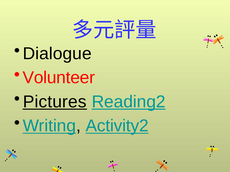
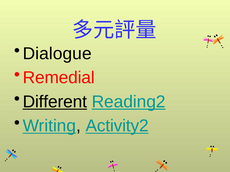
Volunteer: Volunteer -> Remedial (59, 78)
Pictures: Pictures -> Different (55, 102)
